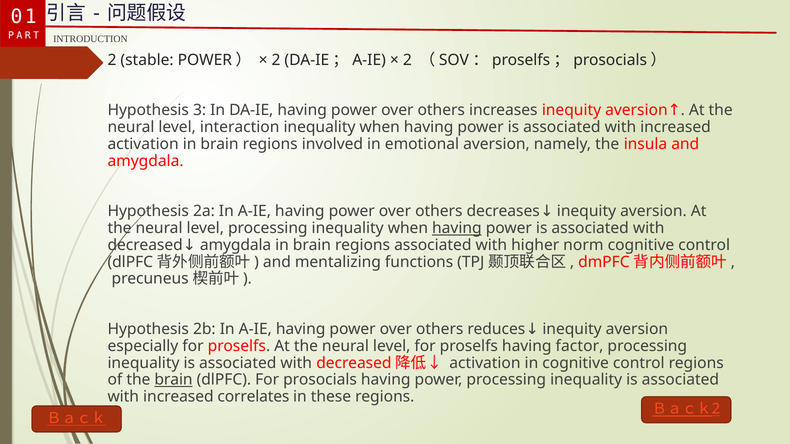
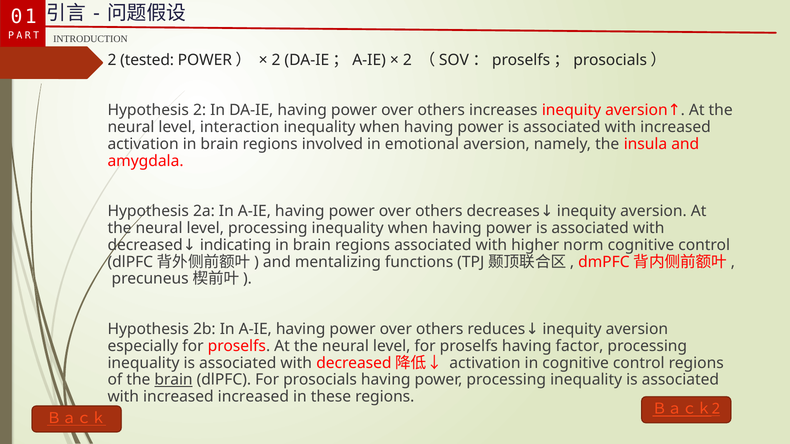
stable: stable -> tested (147, 60)
Hypothesis 3: 3 -> 2 (200, 110)
having underline: present -> none (457, 228)
amygdala: amygdala -> indicating (236, 245)
increased correlates: correlates -> increased (253, 397)
